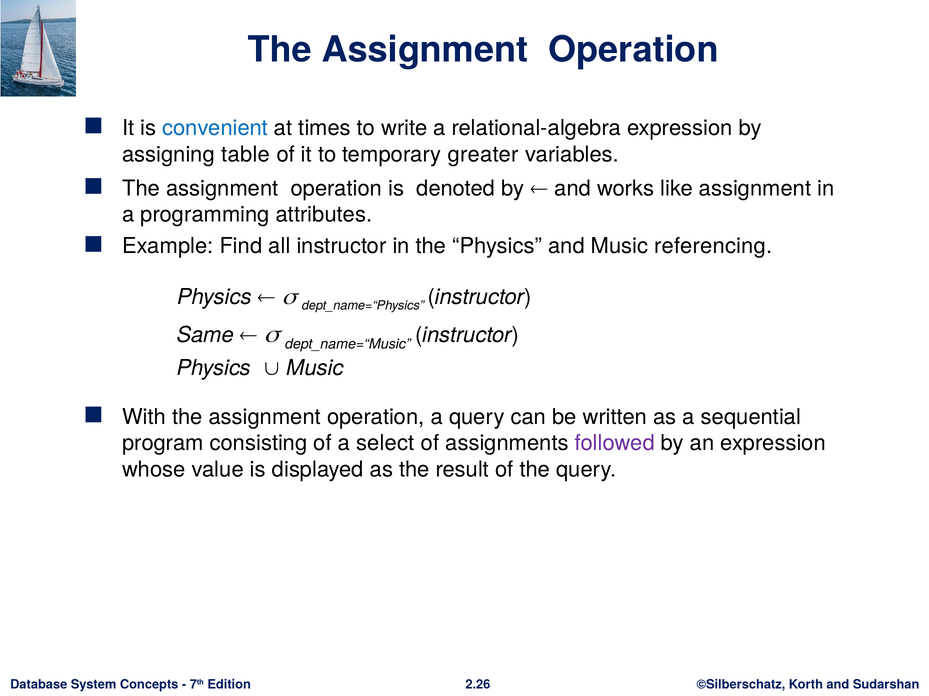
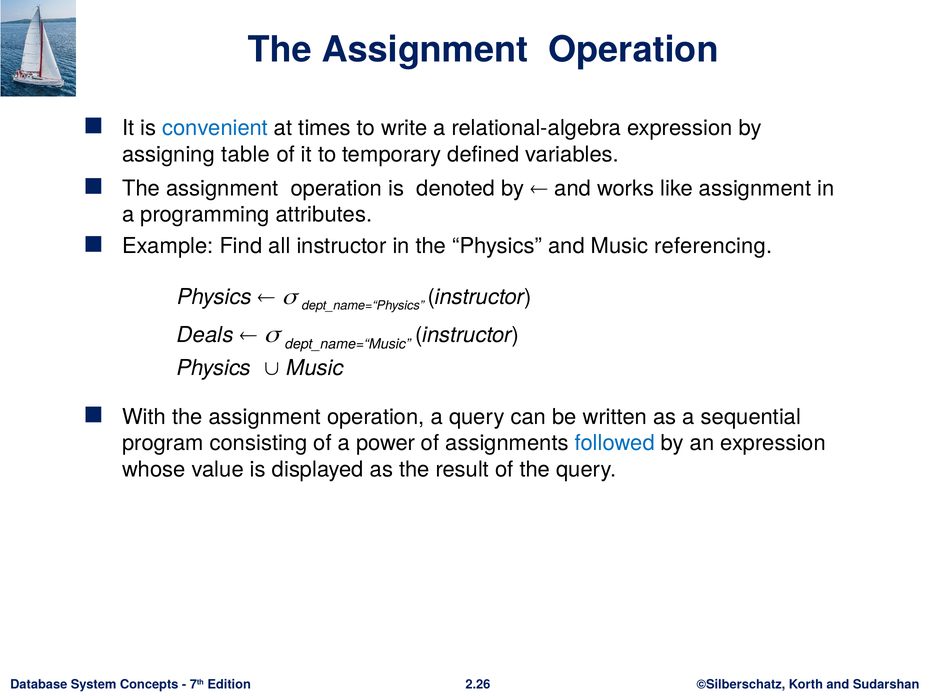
greater: greater -> defined (483, 155)
Same: Same -> Deals (205, 336)
select: select -> power (386, 444)
followed colour: purple -> blue (615, 444)
